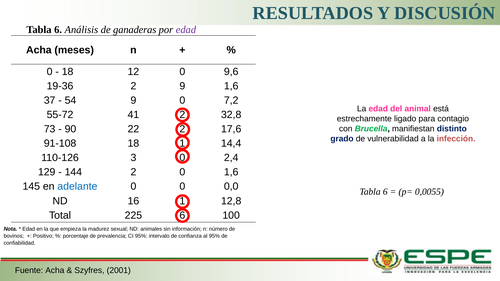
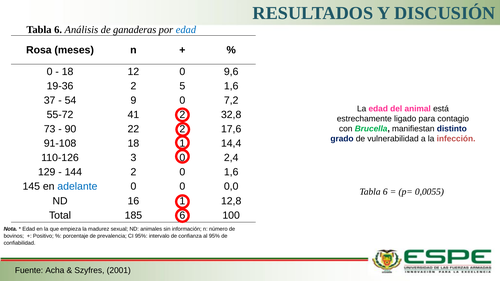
edad colour: purple -> blue (186, 30)
Acha: Acha -> Rosa (39, 50)
2 9: 9 -> 5 (182, 86)
225: 225 -> 185 (133, 215)
